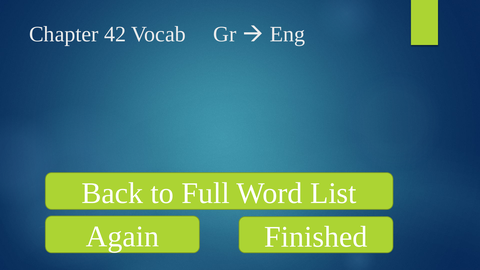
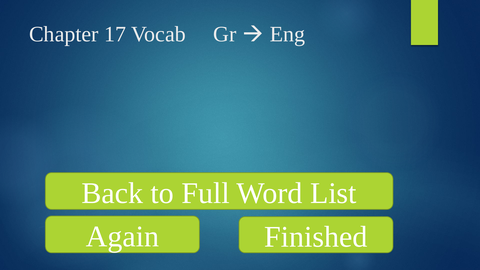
42: 42 -> 17 (115, 34)
